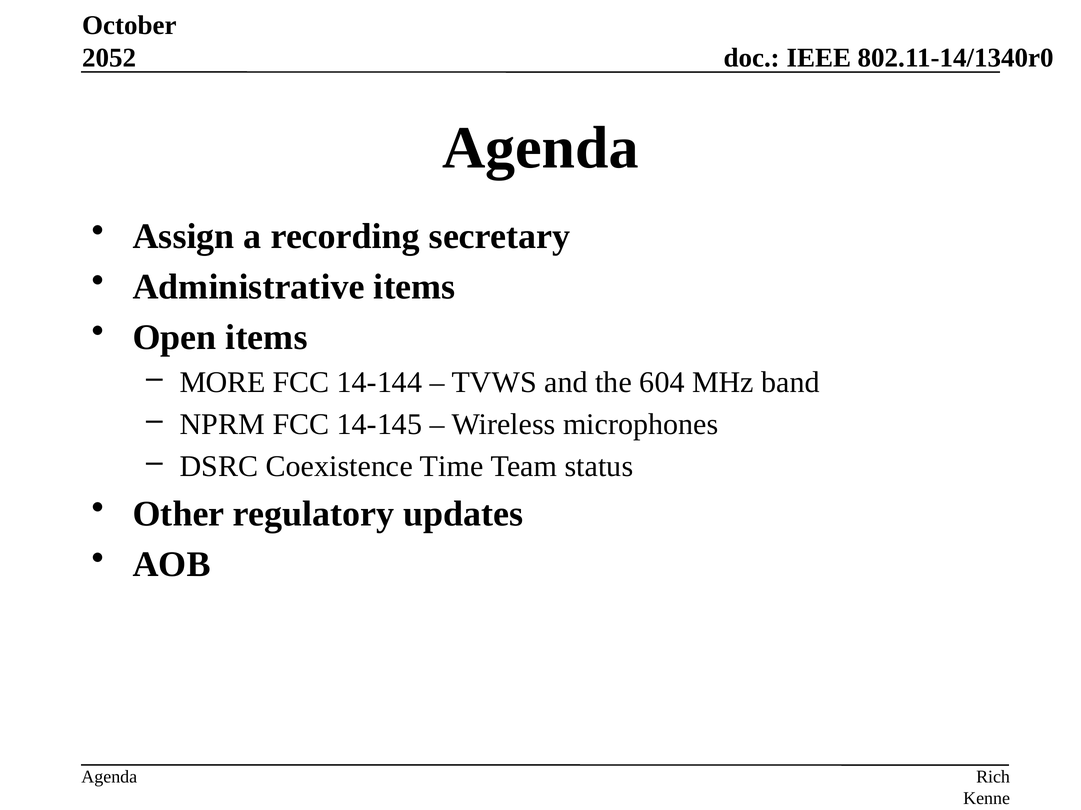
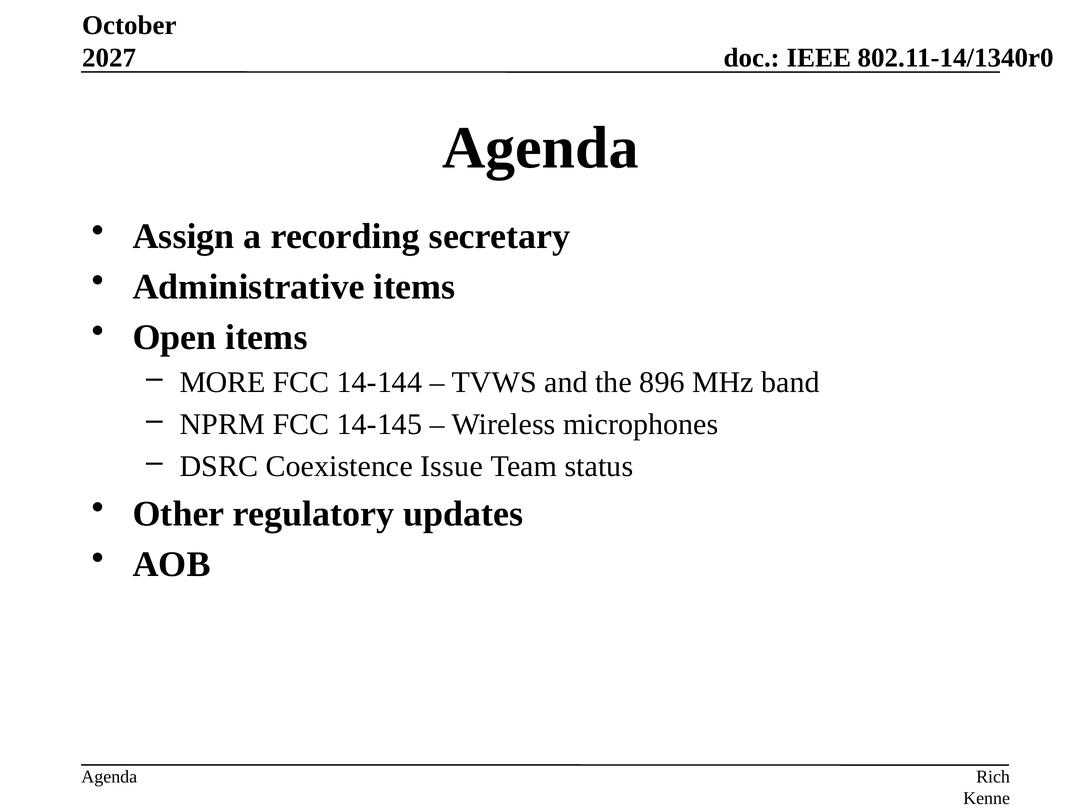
2052: 2052 -> 2027 (109, 58)
604: 604 -> 896 (662, 383)
Time: Time -> Issue (452, 467)
